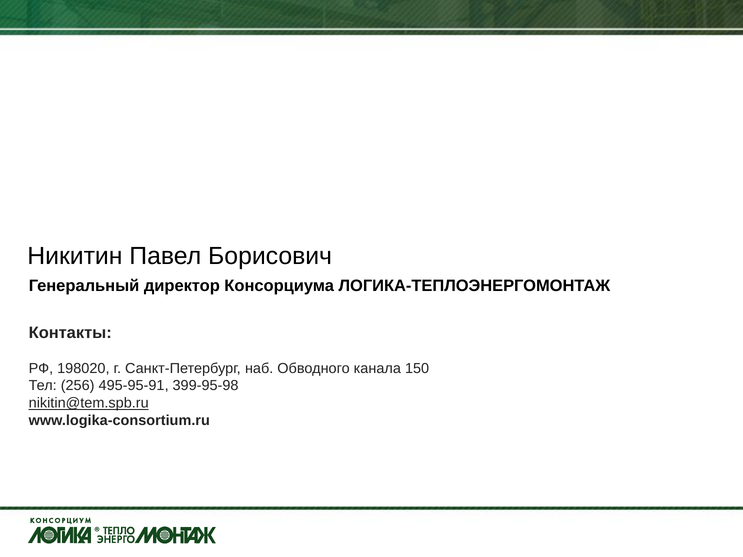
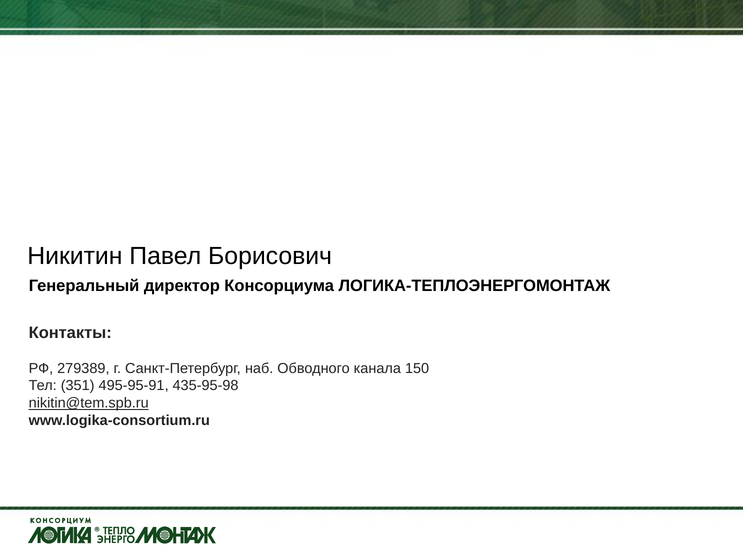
198020: 198020 -> 279389 (83, 369)
256: 256 -> 351 (78, 386)
399-95-98: 399-95-98 -> 435-95-98 (206, 386)
